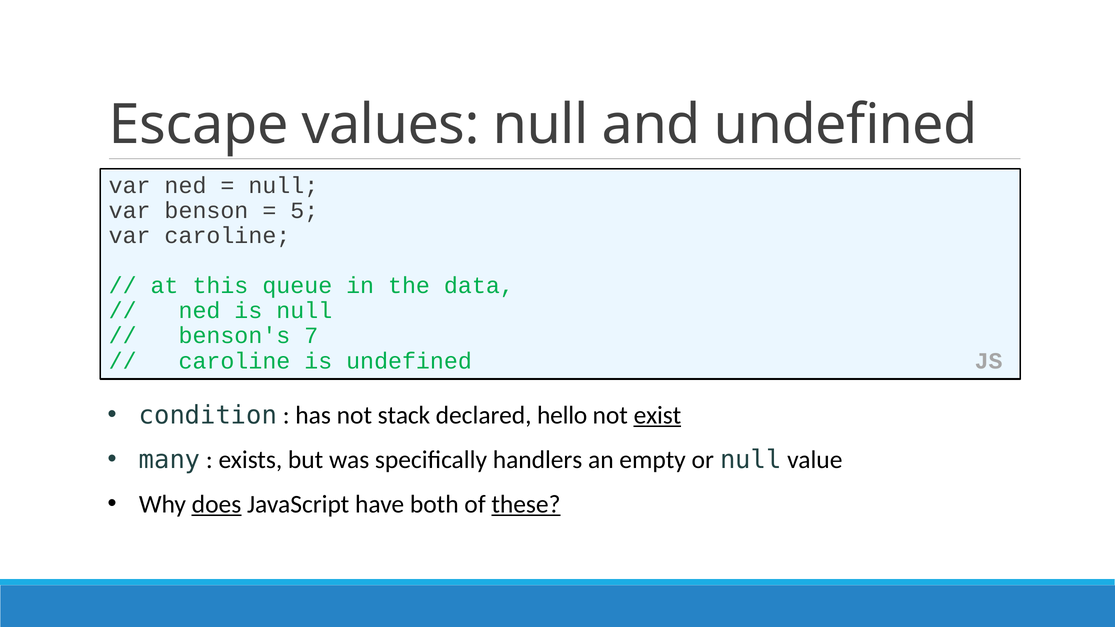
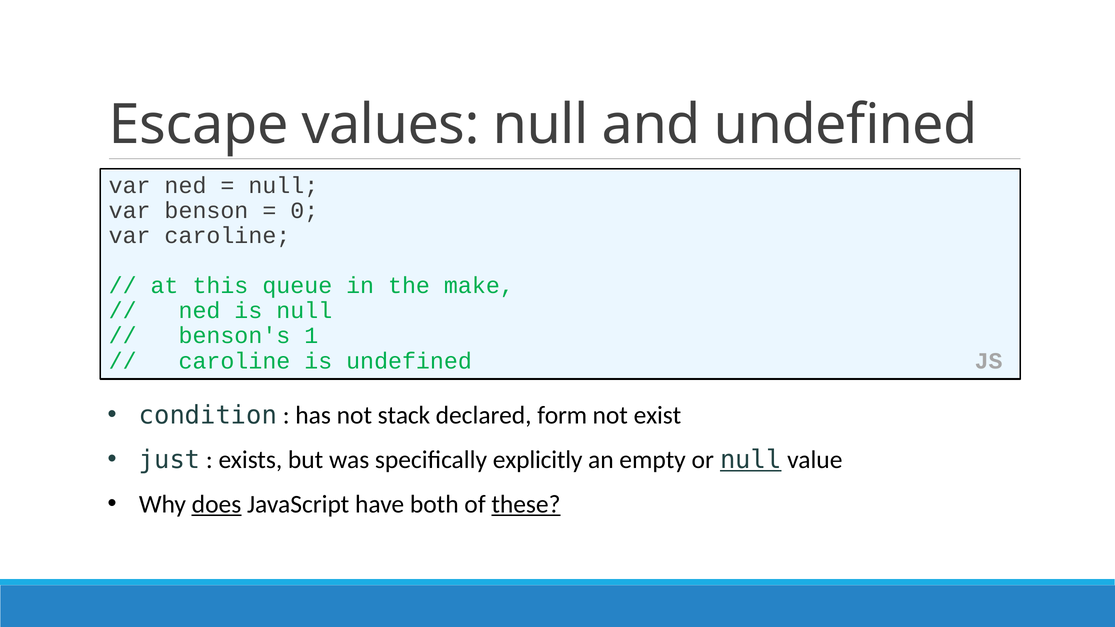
5: 5 -> 0 (304, 210)
data: data -> make (479, 286)
7: 7 -> 1 (311, 336)
hello: hello -> form (562, 415)
exist underline: present -> none (657, 415)
many: many -> just (170, 460)
handlers: handlers -> explicitly (538, 460)
null underline: none -> present (751, 460)
